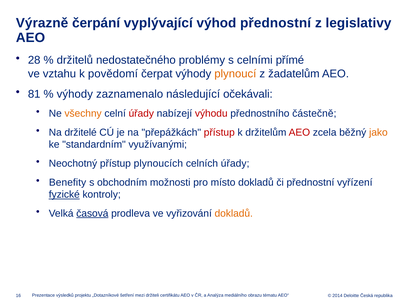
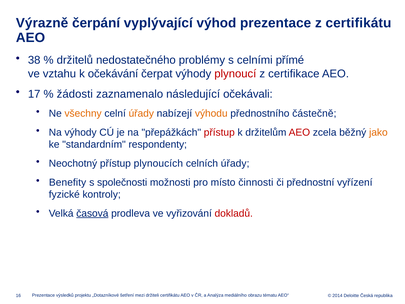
výhod přednostní: přednostní -> prezentace (276, 23)
z legislativy: legislativy -> certifikátu (358, 23)
28: 28 -> 38 (34, 60)
povědomí: povědomí -> očekávání (113, 74)
plynoucí colour: orange -> red (235, 74)
žadatelům: žadatelům -> certifikace (294, 74)
81: 81 -> 17 (34, 94)
výhody: výhody -> žádosti (75, 94)
úřady colour: red -> orange (141, 113)
výhodu colour: red -> orange (211, 113)
Na držitelé: držitelé -> výhody (81, 132)
využívanými: využívanými -> respondenty (158, 144)
obchodním: obchodním -> společnosti (122, 182)
místo dokladů: dokladů -> činnosti (256, 182)
fyzické underline: present -> none (64, 194)
dokladů colour: orange -> red (234, 213)
